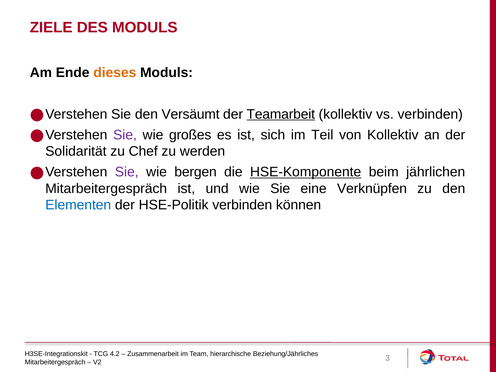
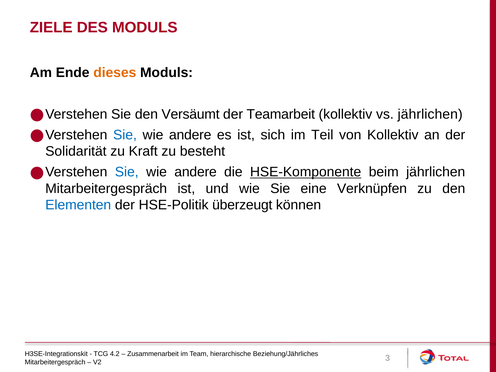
Teamarbeit underline: present -> none (281, 114)
vs verbinden: verbinden -> jährlichen (430, 114)
Sie colour: purple -> blue (125, 135)
großes: großes -> andere (190, 135)
Chef: Chef -> Kraft (143, 151)
werden: werden -> besteht (202, 151)
Sie colour: purple -> blue (127, 172)
bergen: bergen -> andere (196, 172)
HSE-Politik verbinden: verbinden -> überzeugt (242, 205)
